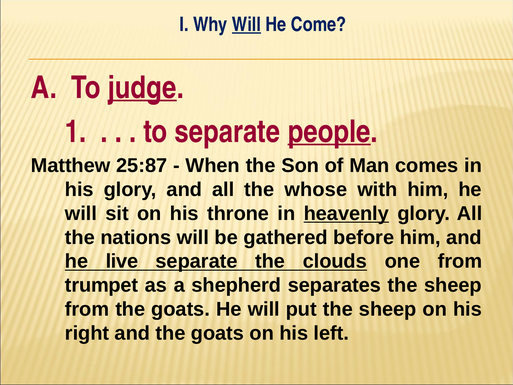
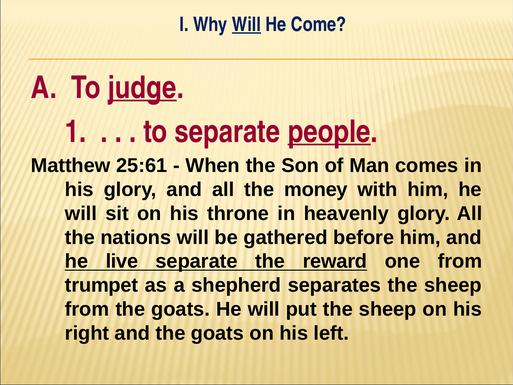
25:87: 25:87 -> 25:61 (142, 166)
whose: whose -> money (316, 190)
heavenly underline: present -> none (346, 213)
clouds: clouds -> reward (335, 261)
